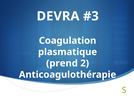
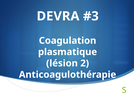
prend: prend -> lésion (62, 64)
